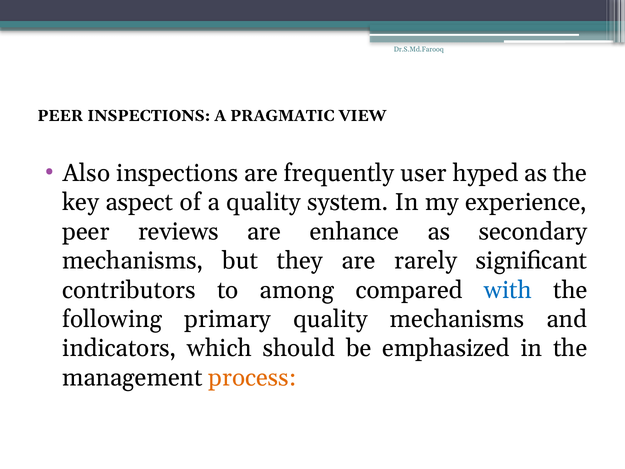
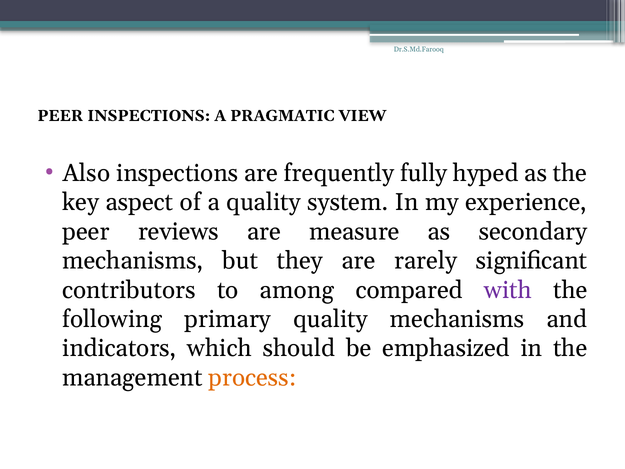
user: user -> fully (424, 173)
enhance: enhance -> measure (355, 231)
with colour: blue -> purple (508, 290)
